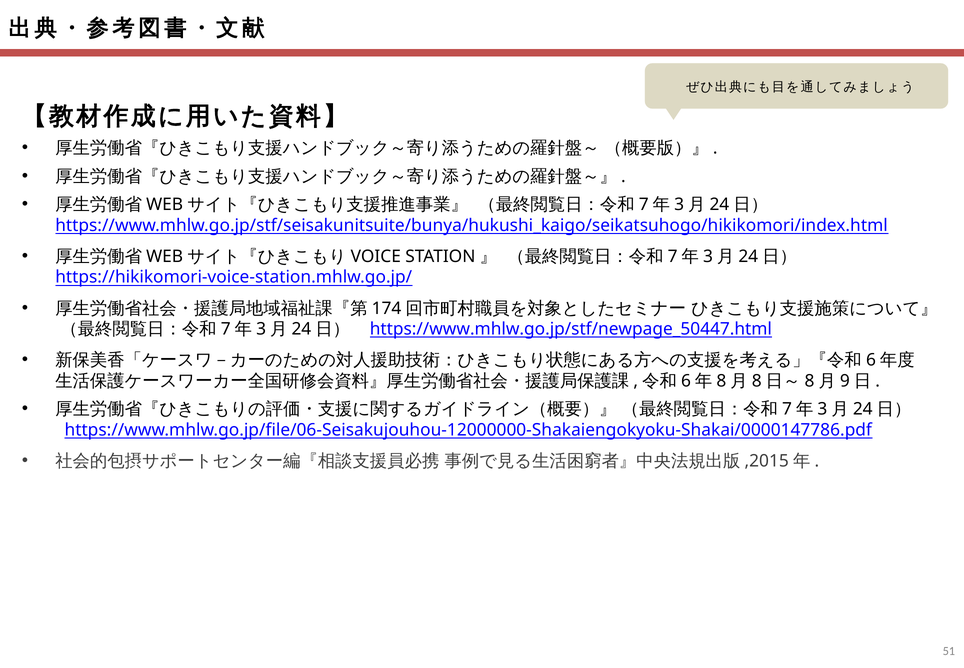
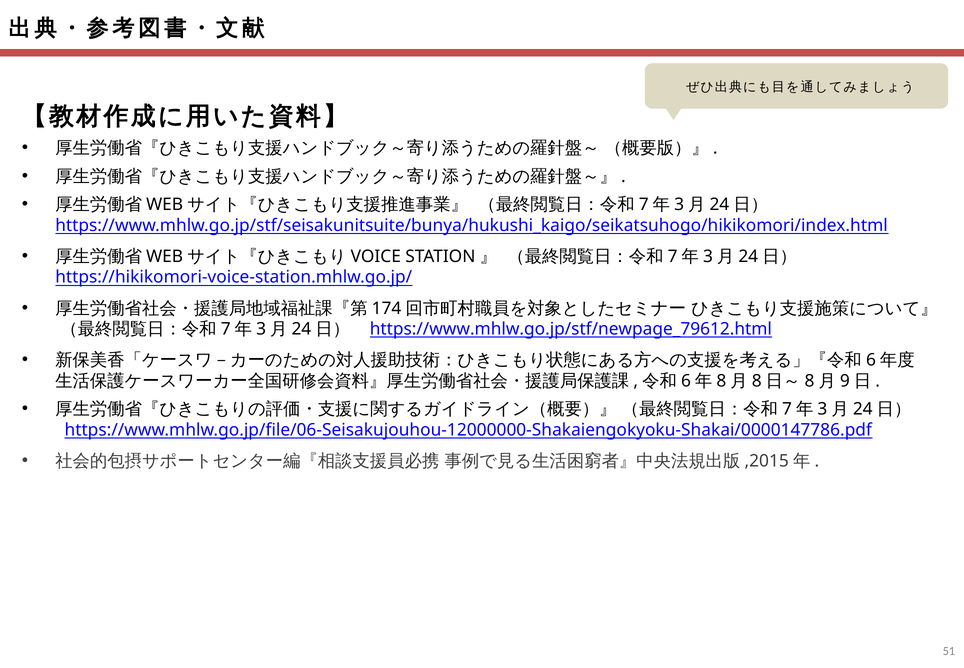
https://www.mhlw.go.jp/stf/newpage_50447.html: https://www.mhlw.go.jp/stf/newpage_50447.html -> https://www.mhlw.go.jp/stf/newpage_79612.html (571, 329)
